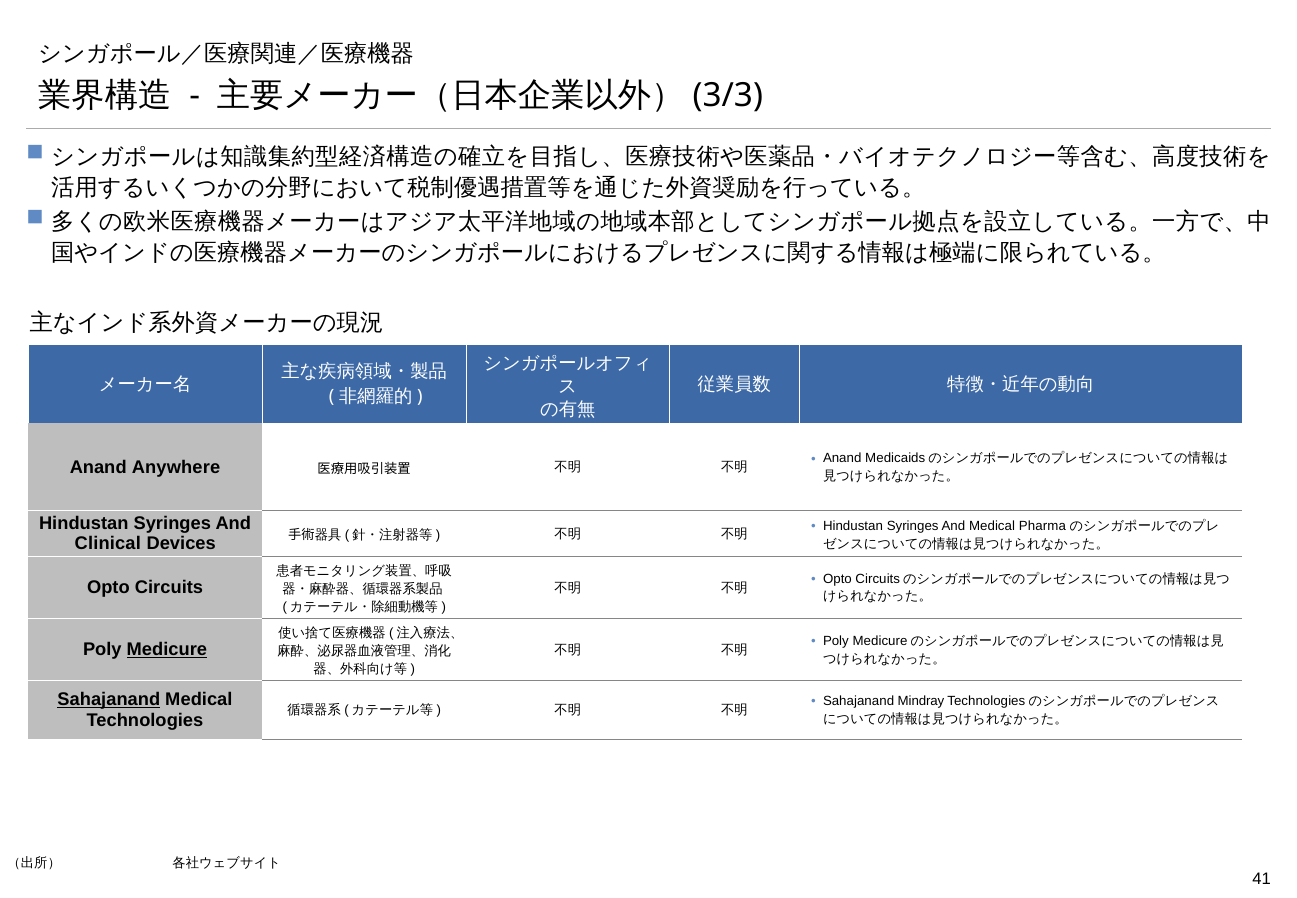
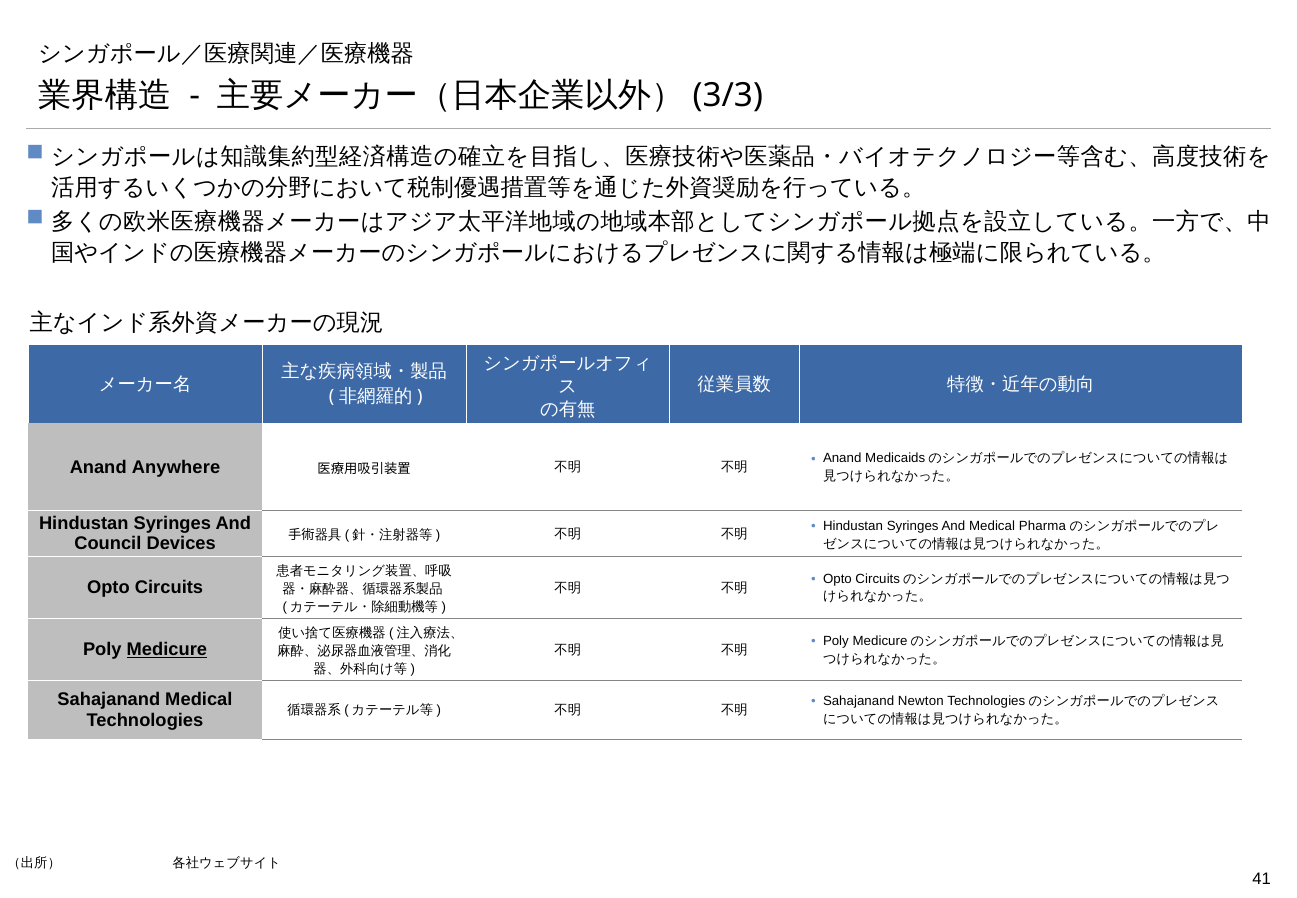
Clinical: Clinical -> Council (108, 544)
Sahajanand underline: present -> none (109, 700)
Mindray: Mindray -> Newton (921, 701)
